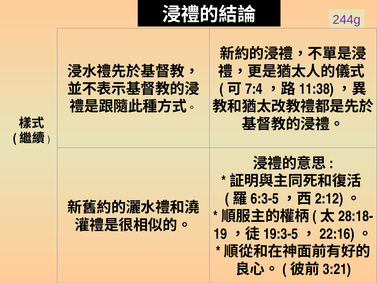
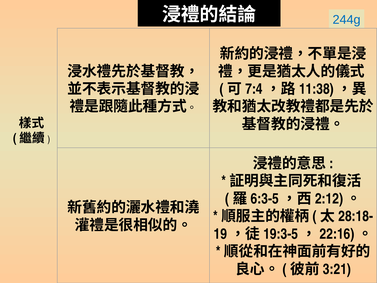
244g colour: purple -> blue (347, 20)
